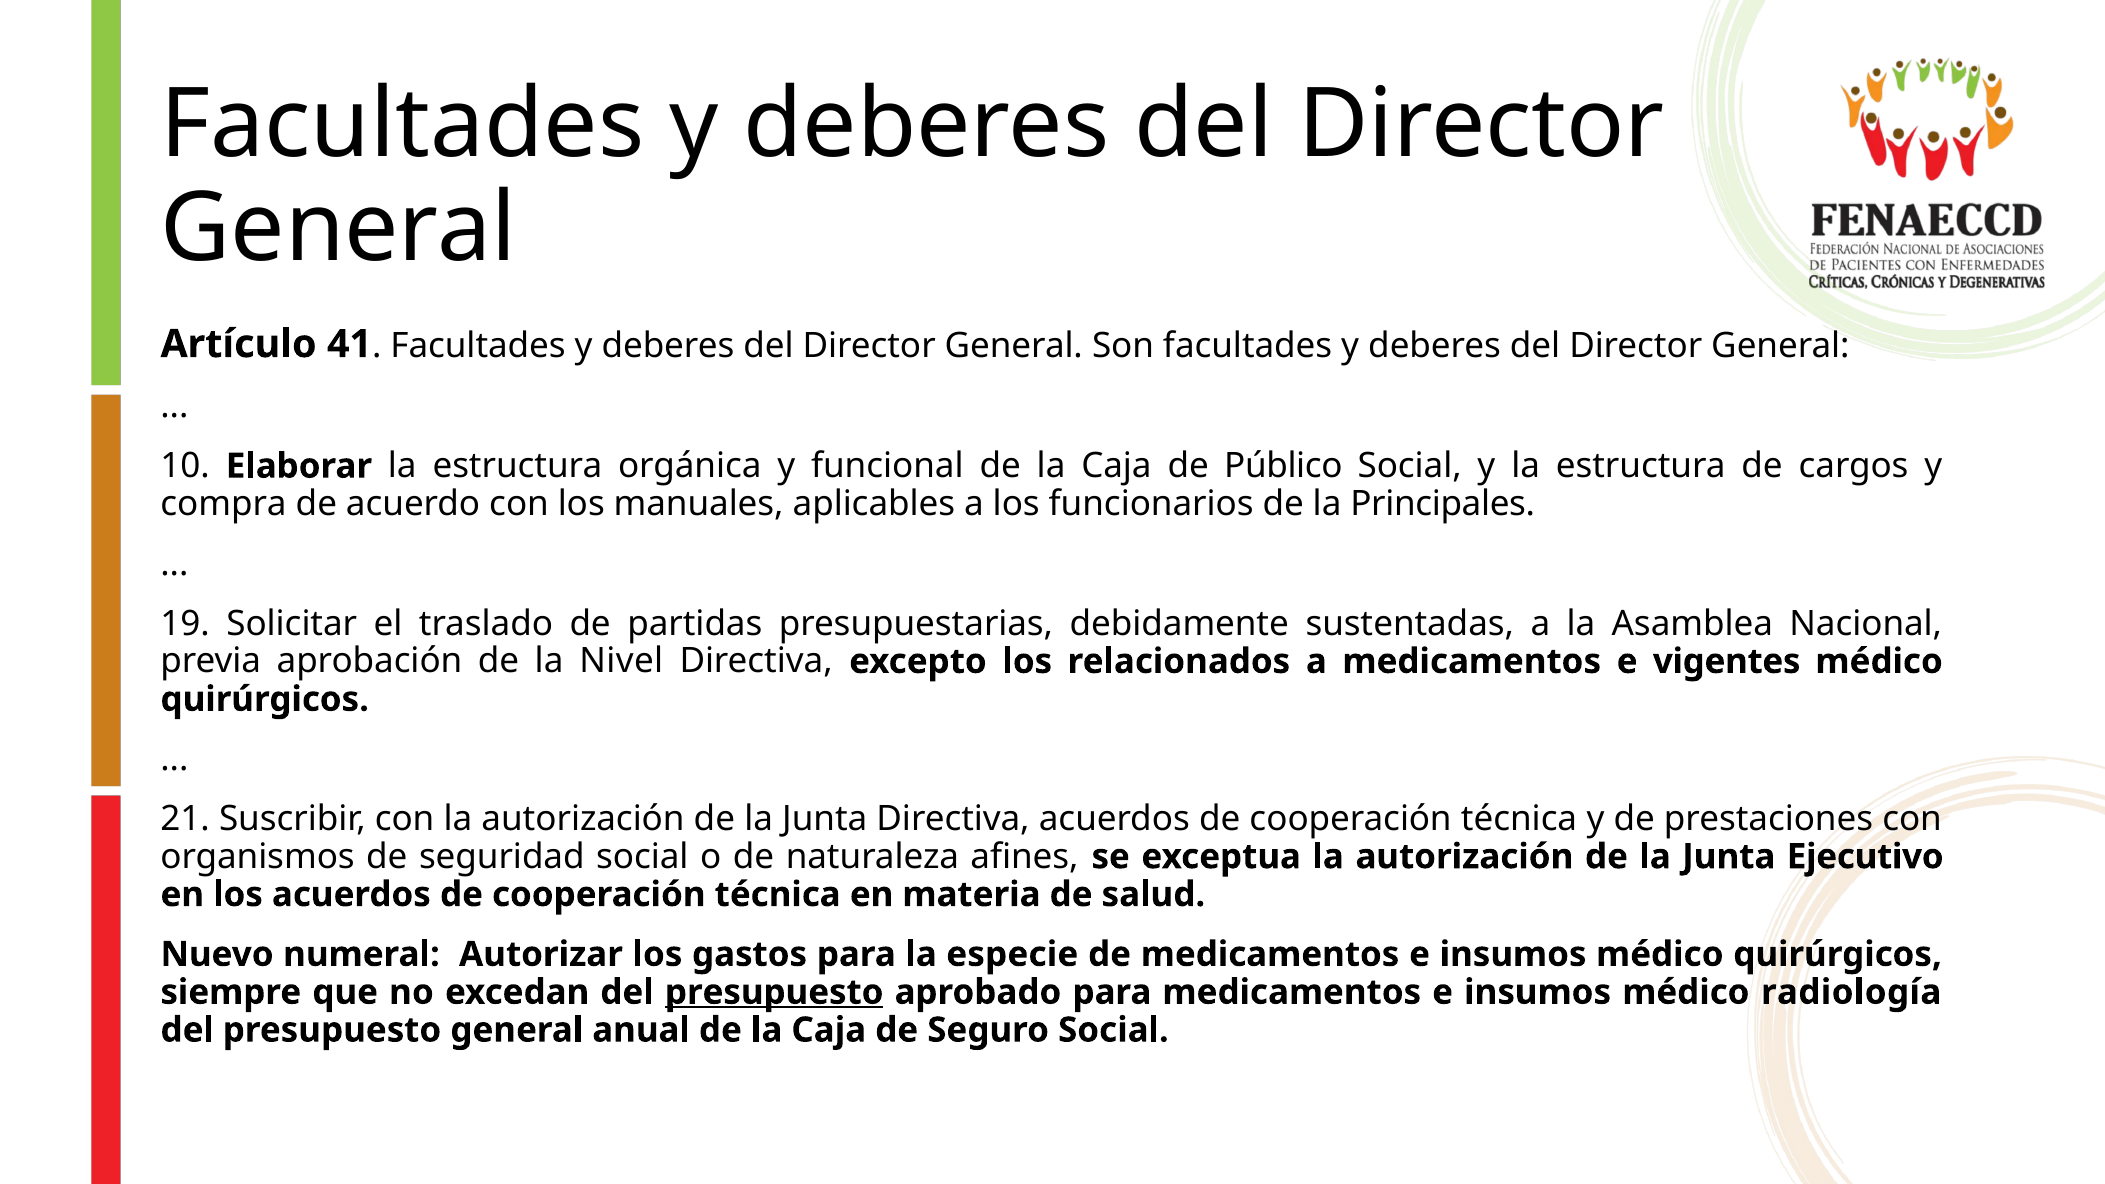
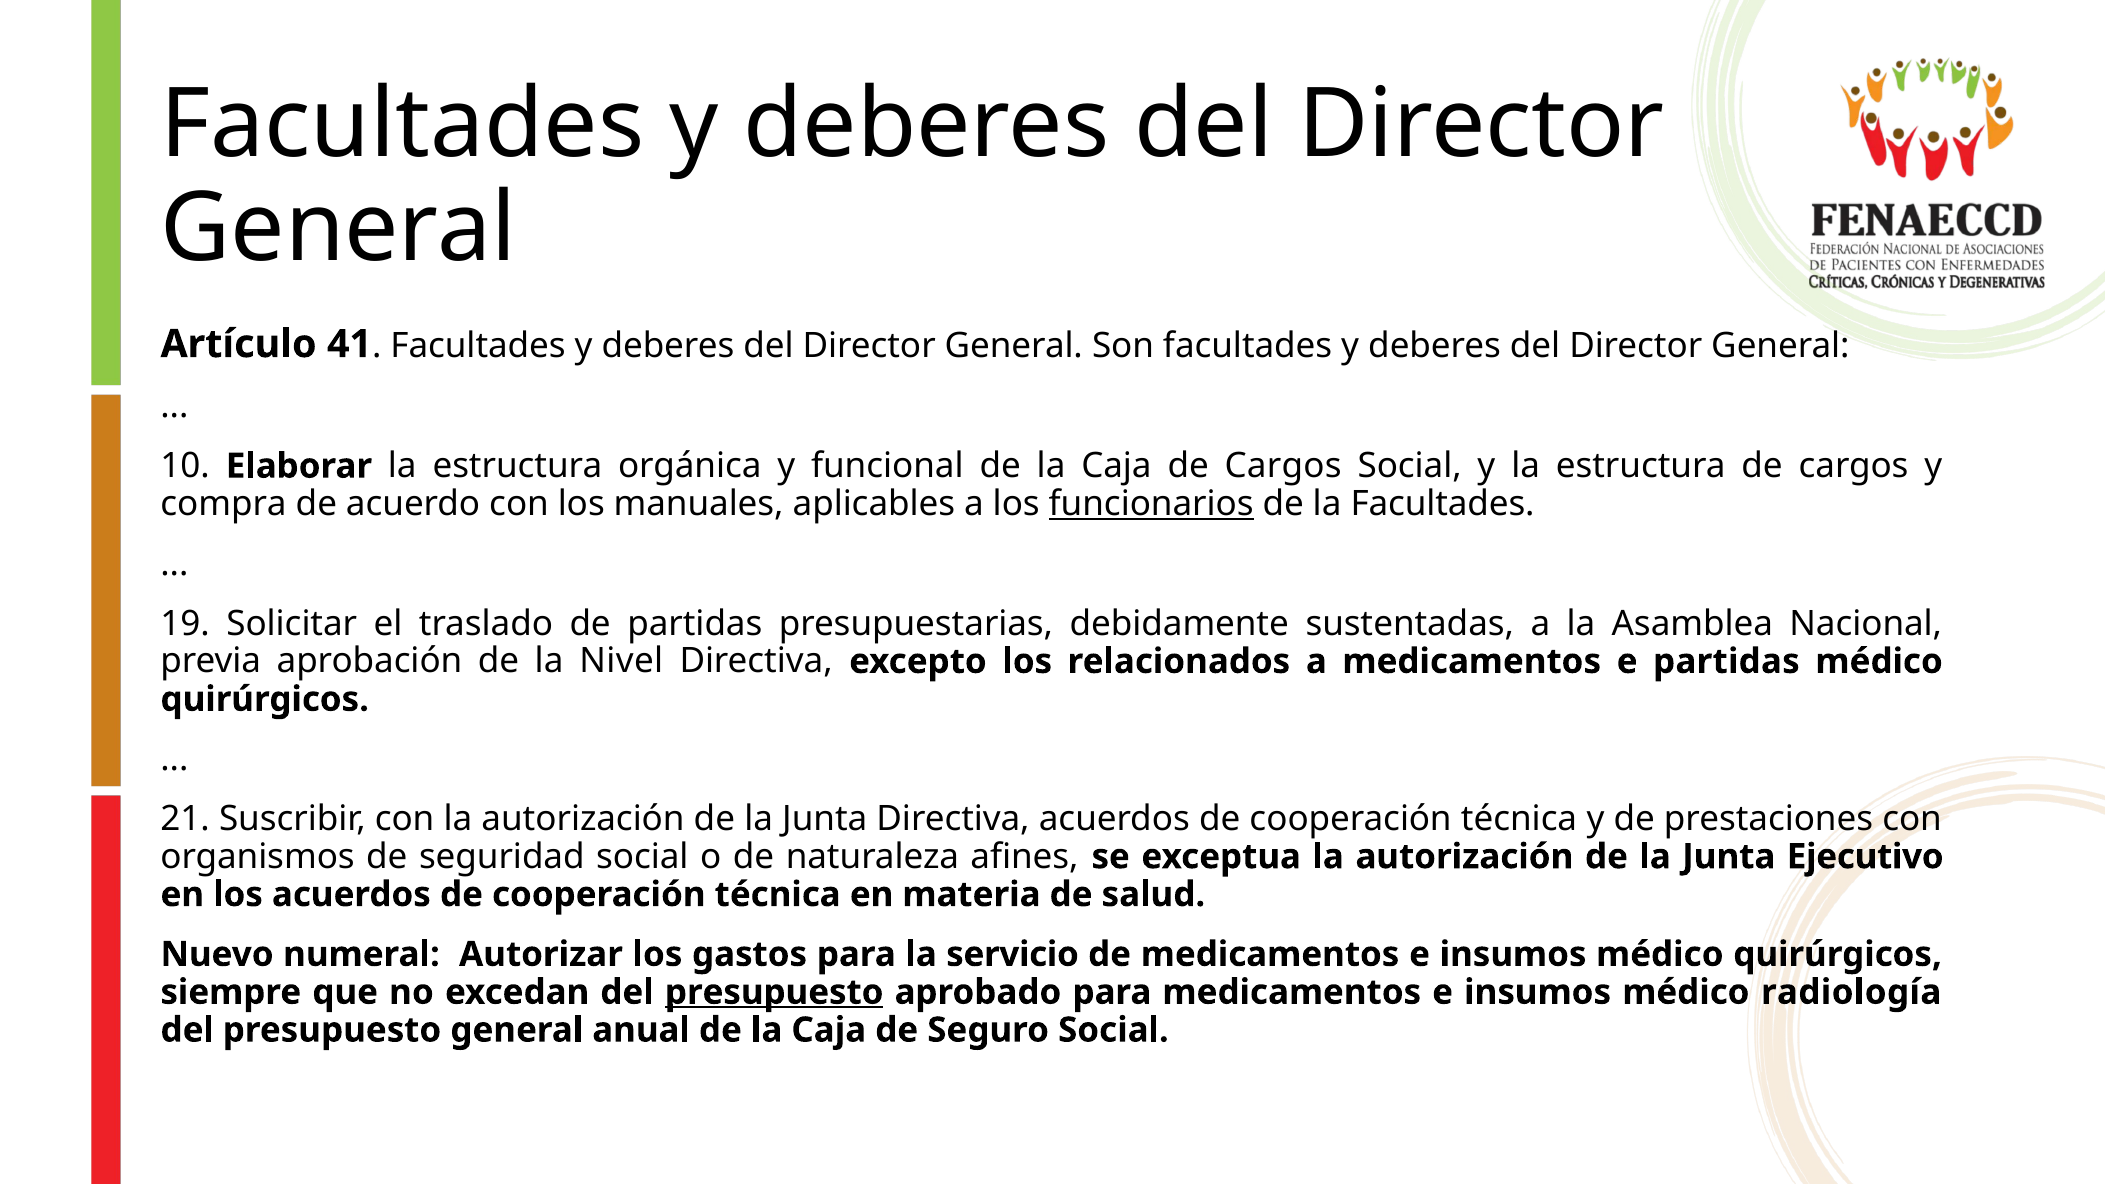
Caja de Público: Público -> Cargos (1283, 466)
funcionarios underline: none -> present (1151, 504)
la Principales: Principales -> Facultades (1443, 504)
e vigentes: vigentes -> partidas (1726, 661)
especie: especie -> servicio (1013, 954)
